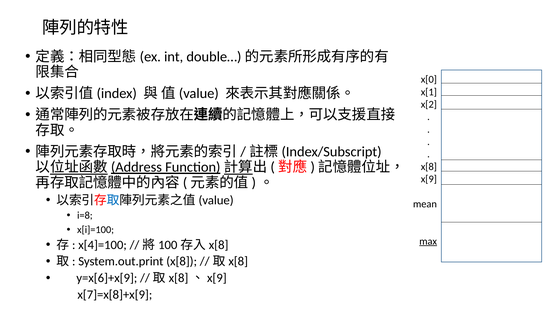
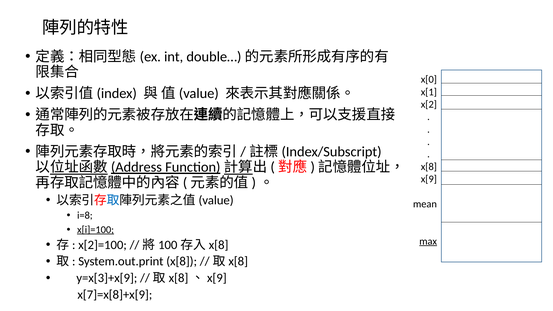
x[i]=100 underline: none -> present (96, 230)
x[4]=100: x[4]=100 -> x[2]=100 (103, 245)
y=x[6]+x[9: y=x[6]+x[9 -> y=x[3]+x[9 (107, 278)
